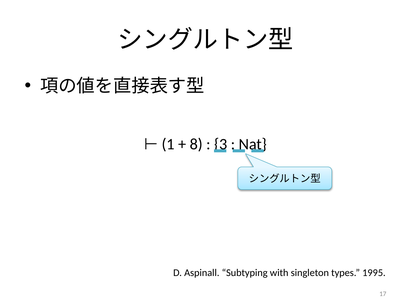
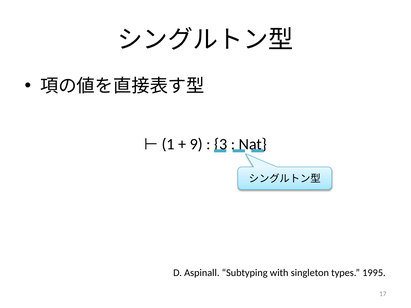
8: 8 -> 9 (196, 144)
